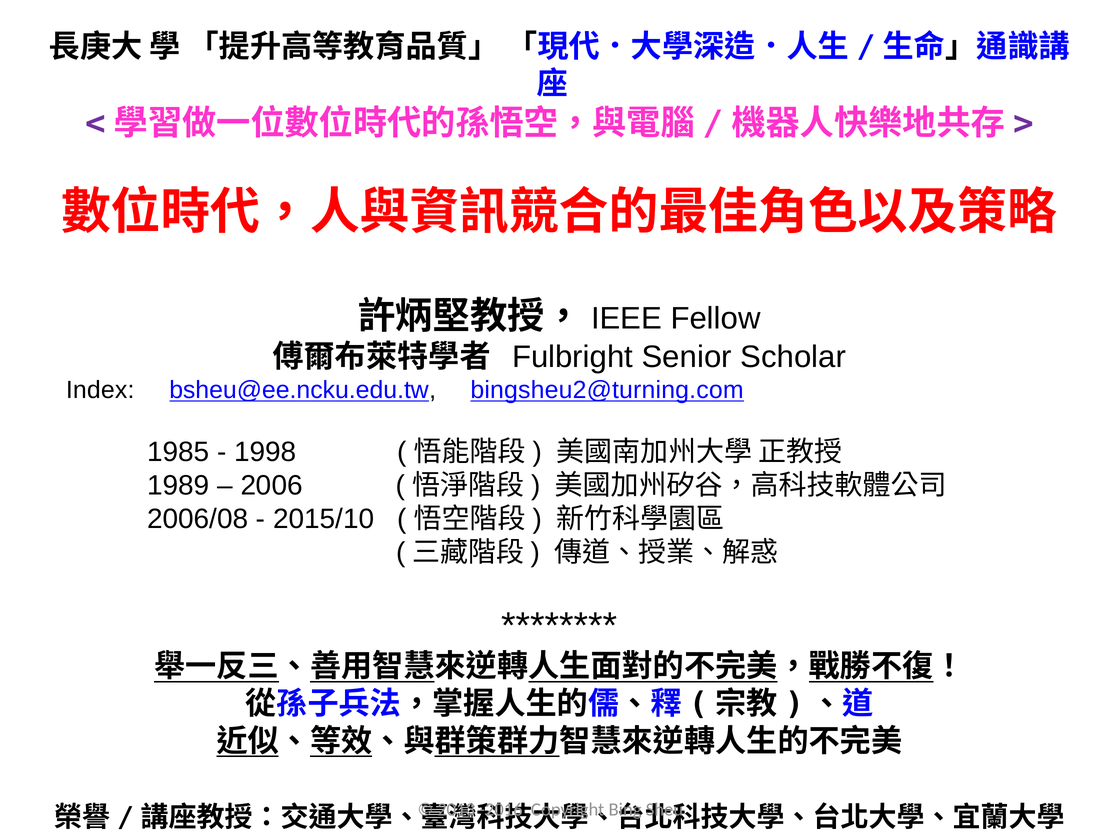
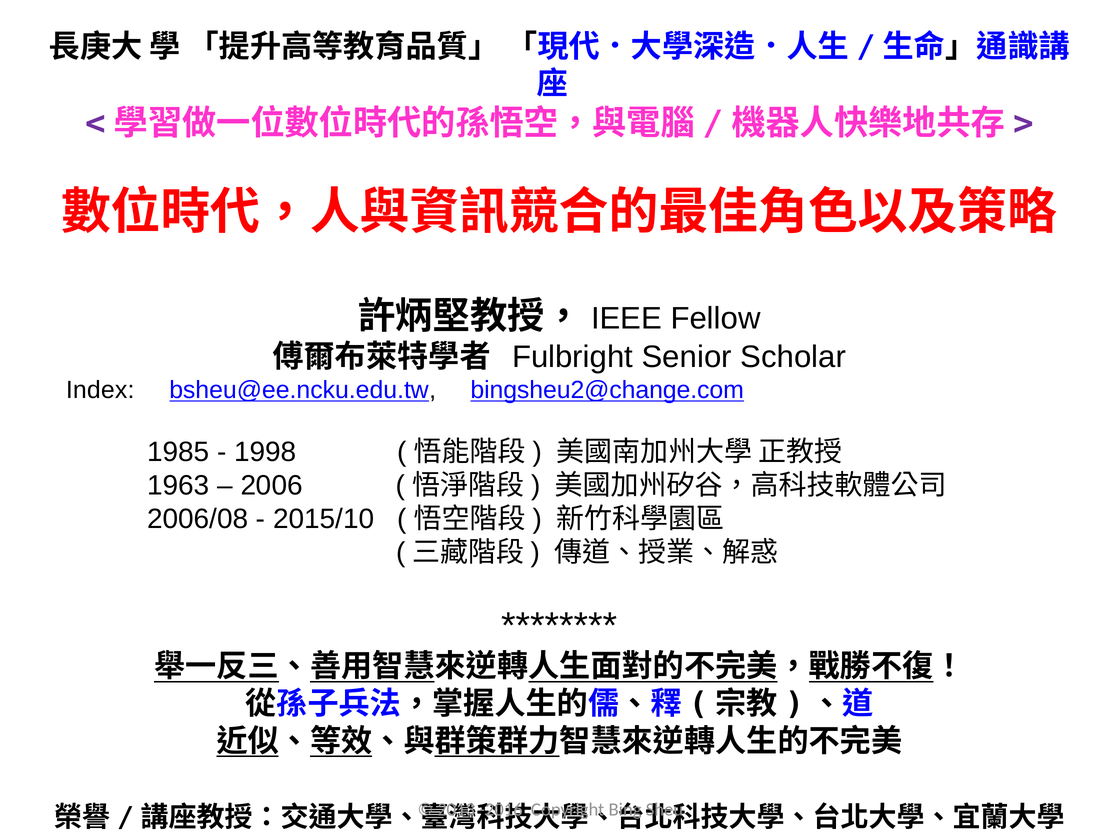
bingsheu2@turning.com: bingsheu2@turning.com -> bingsheu2@change.com (607, 390)
1989: 1989 -> 1963 (178, 485)
